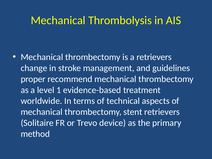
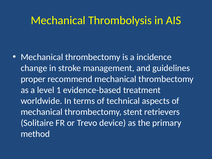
a retrievers: retrievers -> incidence (154, 57)
